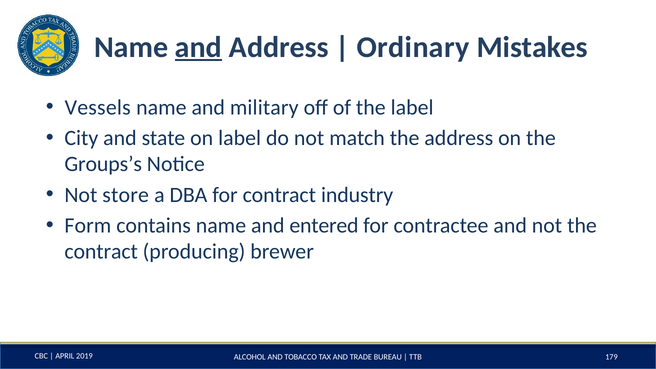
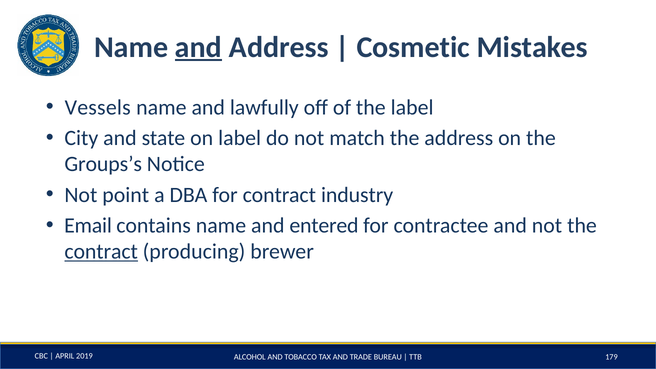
Ordinary: Ordinary -> Cosmetic (413, 47)
military: military -> lawfully (264, 107)
store: store -> point (126, 195)
Form: Form -> Email (88, 225)
contract underline: none -> present (101, 252)
